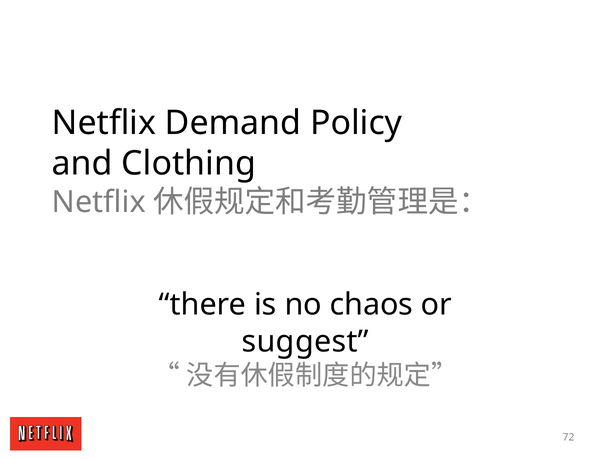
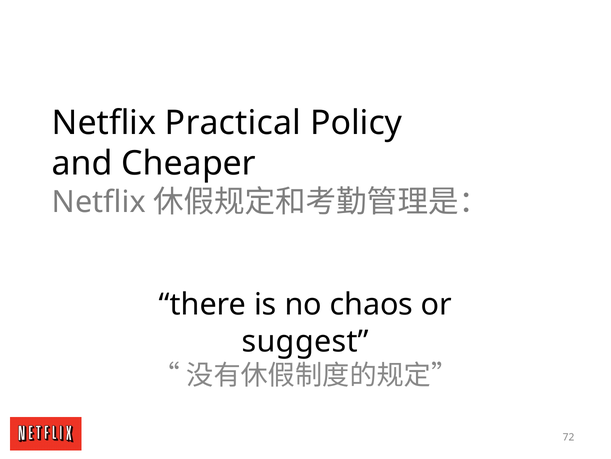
Demand: Demand -> Practical (233, 123)
Clothing: Clothing -> Cheaper (189, 164)
